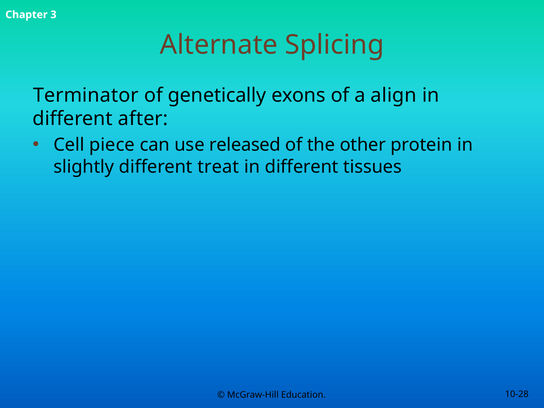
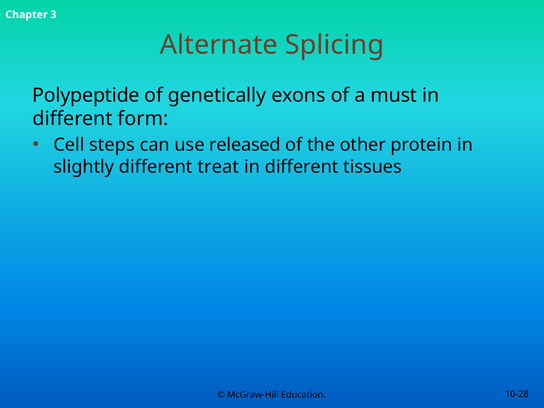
Terminator: Terminator -> Polypeptide (86, 95)
align: align -> must (394, 95)
after: after -> form (143, 119)
piece: piece -> steps (112, 145)
